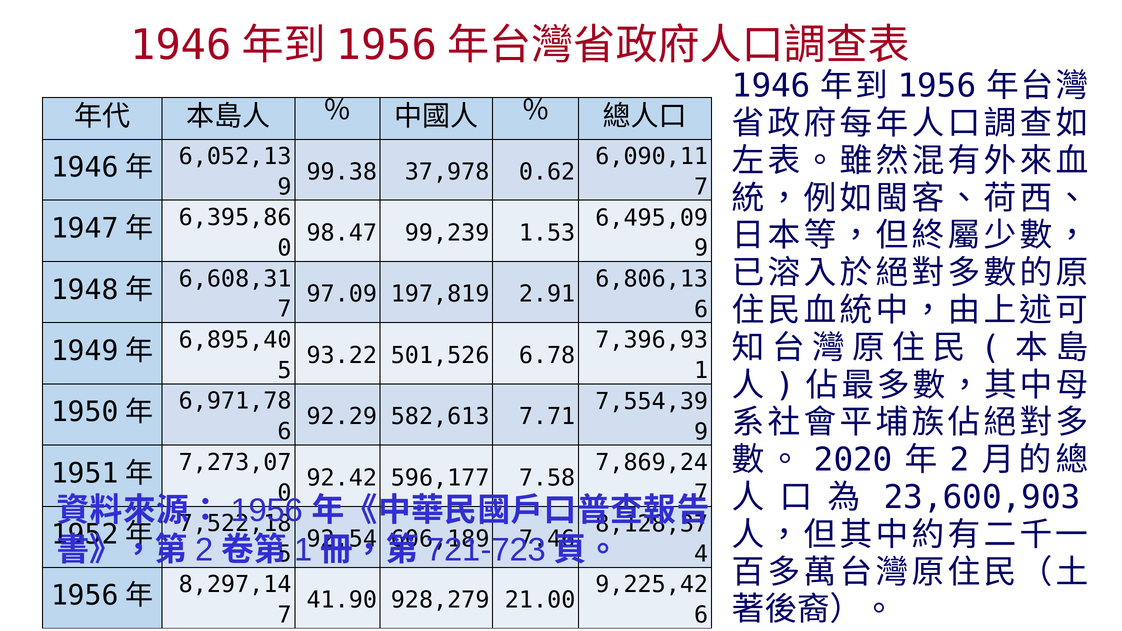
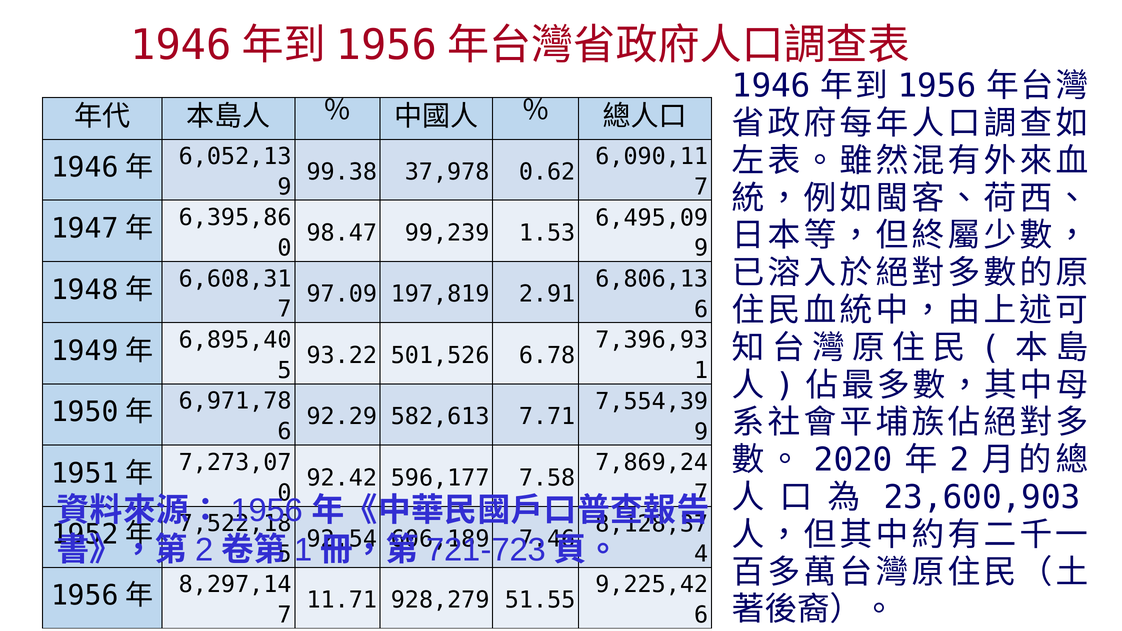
41.90: 41.90 -> 11.71 (342, 600)
21.00: 21.00 -> 51.55 (540, 600)
